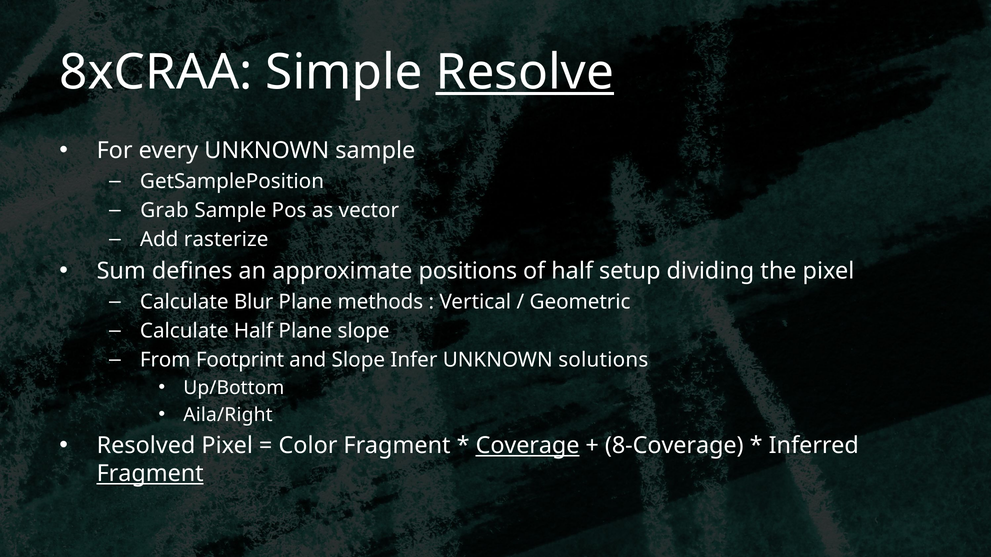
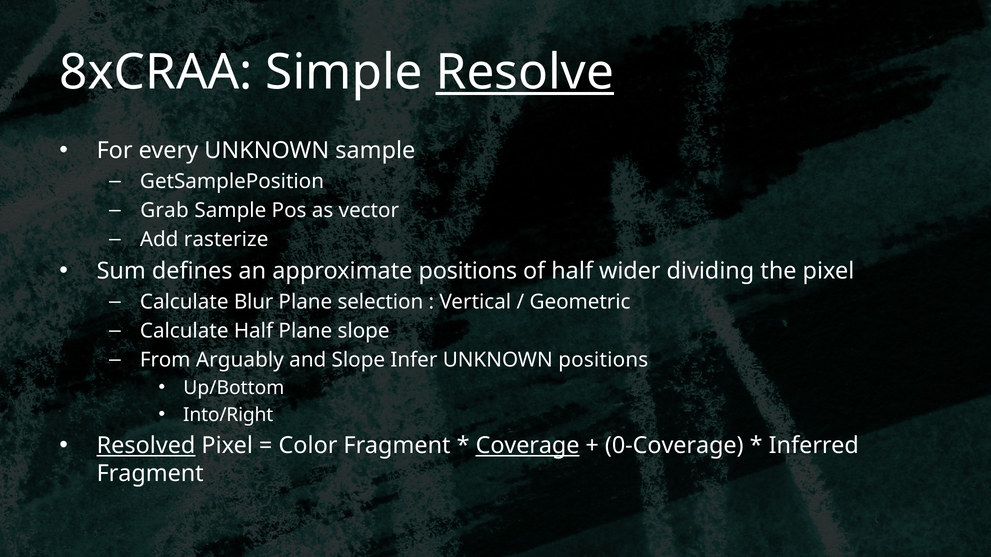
setup: setup -> wider (630, 271)
methods: methods -> selection (380, 302)
Footprint: Footprint -> Arguably (240, 360)
UNKNOWN solutions: solutions -> positions (603, 360)
Aila/Right: Aila/Right -> Into/Right (228, 415)
Resolved underline: none -> present (146, 446)
8-Coverage: 8-Coverage -> 0-Coverage (674, 446)
Fragment underline: present -> none (150, 474)
